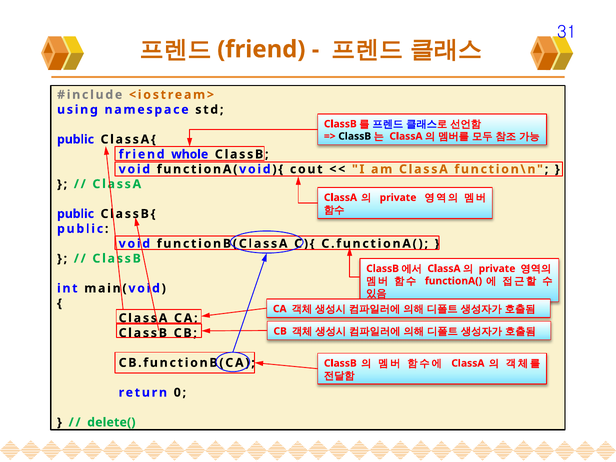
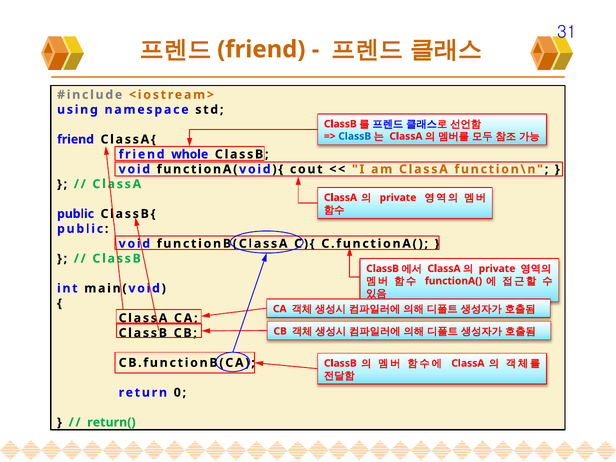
ClassB colour: black -> blue (355, 136)
public: public -> friend (75, 139)
delete(: delete( -> return( (111, 422)
